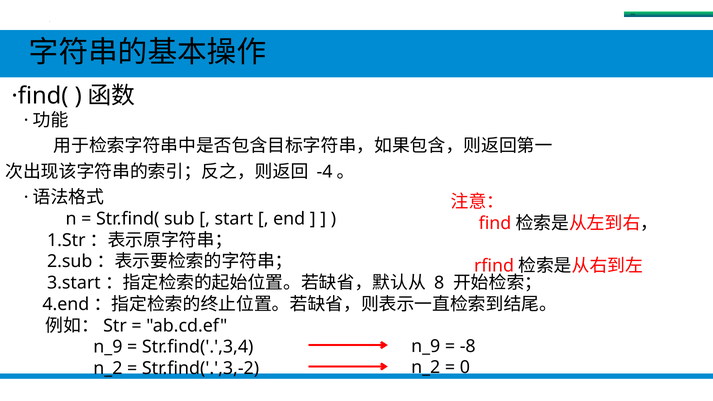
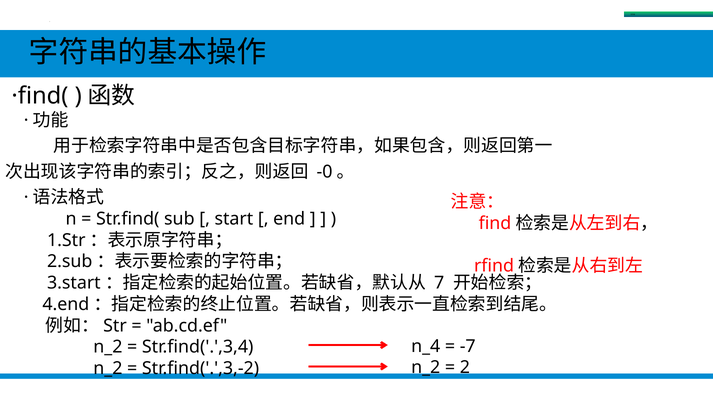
-4: -4 -> -0 (324, 172)
8: 8 -> 7 (439, 283)
n_9: n_9 -> n_4 (426, 346)
-8: -8 -> -7 (468, 346)
n_9: n_9 -> n_2 (108, 347)
0: 0 -> 2 (465, 368)
